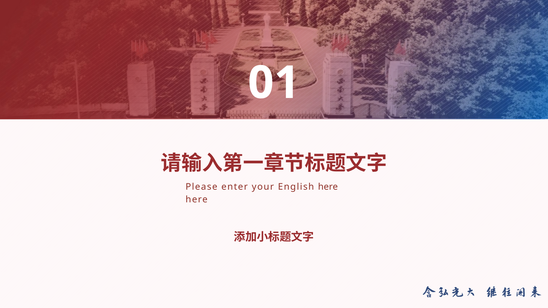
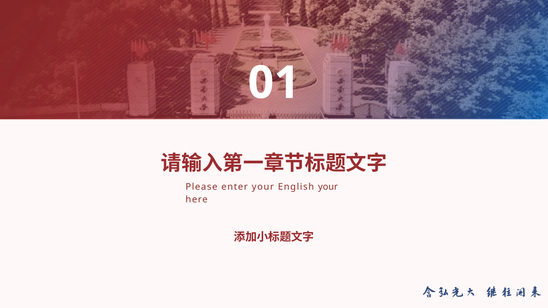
English here: here -> your (328, 187)
